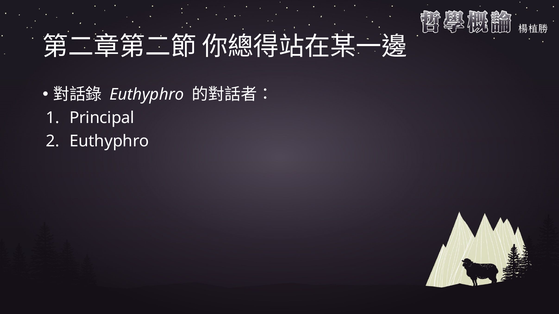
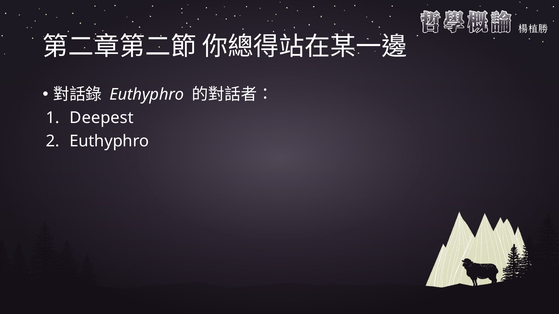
Principal: Principal -> Deepest (102, 118)
